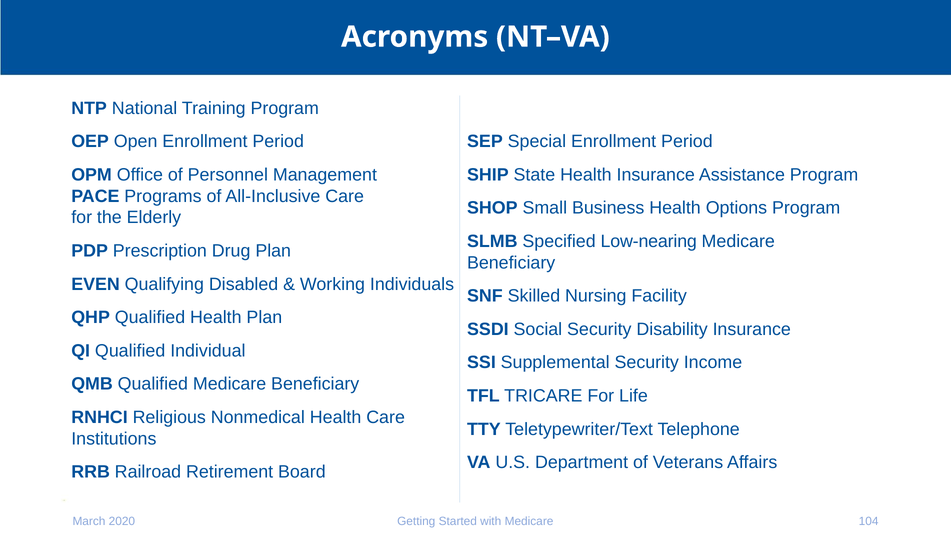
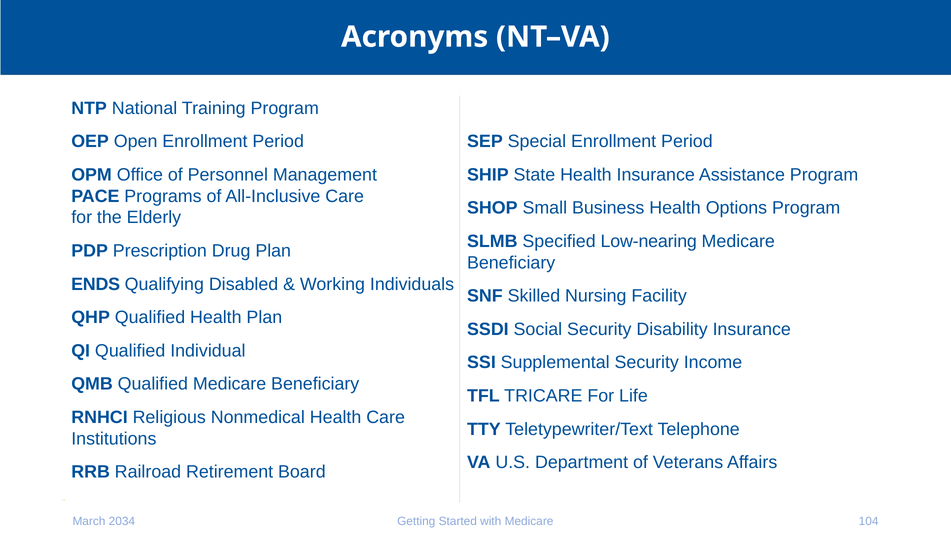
EVEN: EVEN -> ENDS (96, 284)
2020: 2020 -> 2034 (122, 521)
